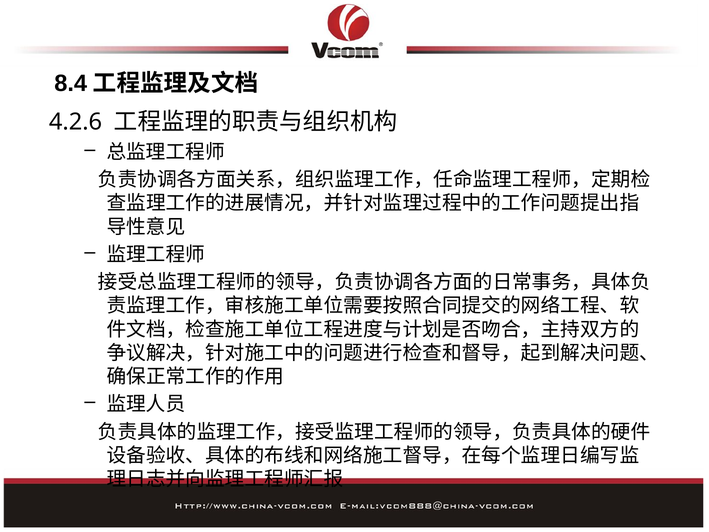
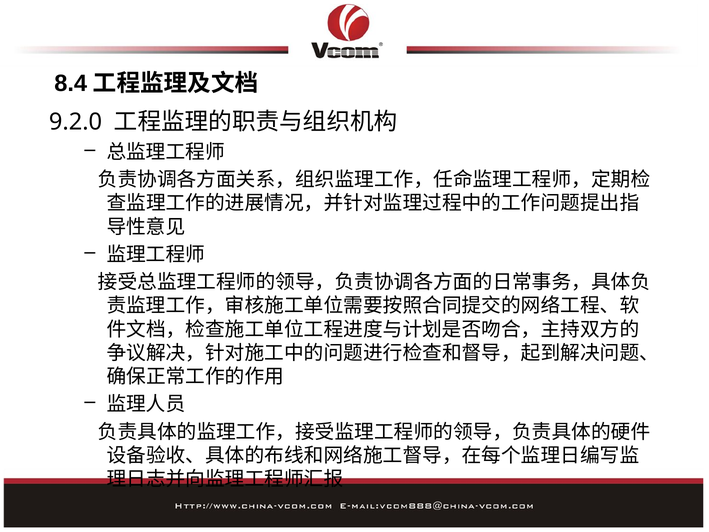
4.2.6: 4.2.6 -> 9.2.0 (76, 122)
